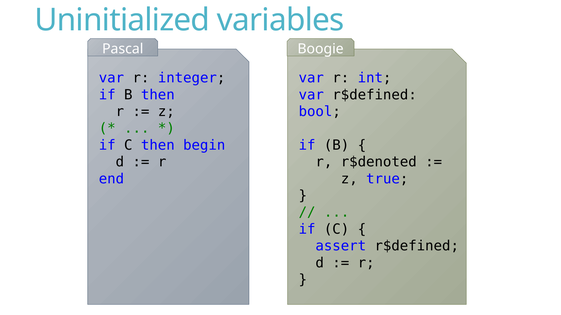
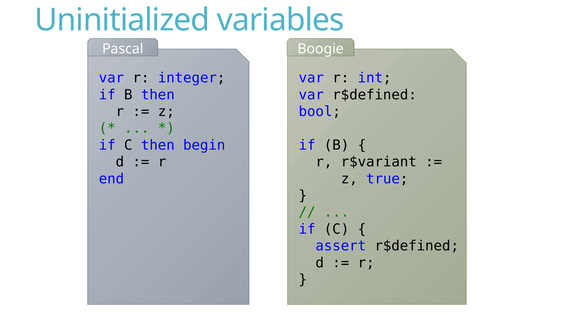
r$denoted: r$denoted -> r$variant (379, 162)
